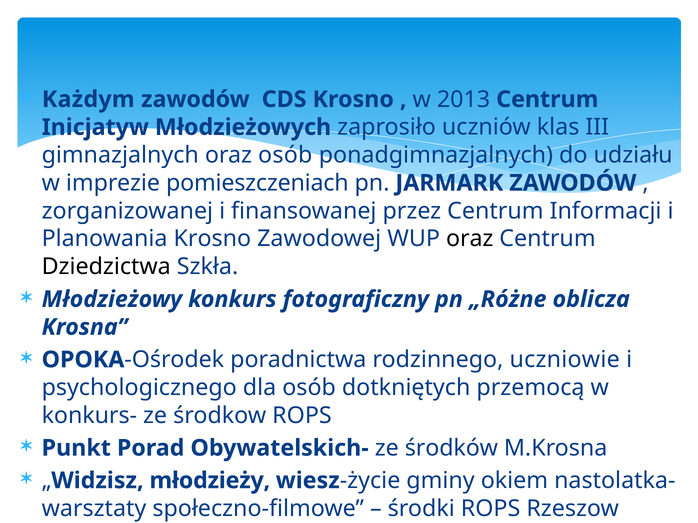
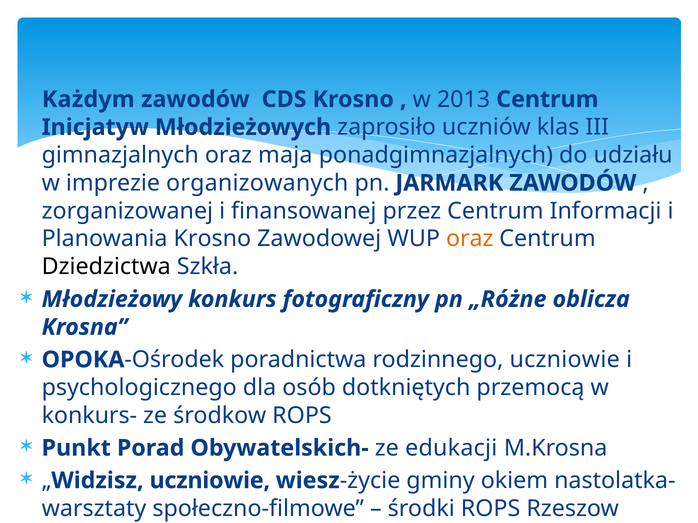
oraz osób: osób -> maja (285, 155)
pomieszczeniach: pomieszczeniach -> organizowanych (257, 183)
oraz colour: black -> orange (470, 239)
ze środków: środków -> edukacji (451, 448)
młodzieży: młodzieży -> uczniowie (210, 481)
